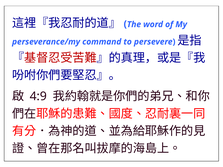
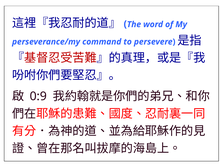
4:9: 4:9 -> 0:9 (38, 96)
